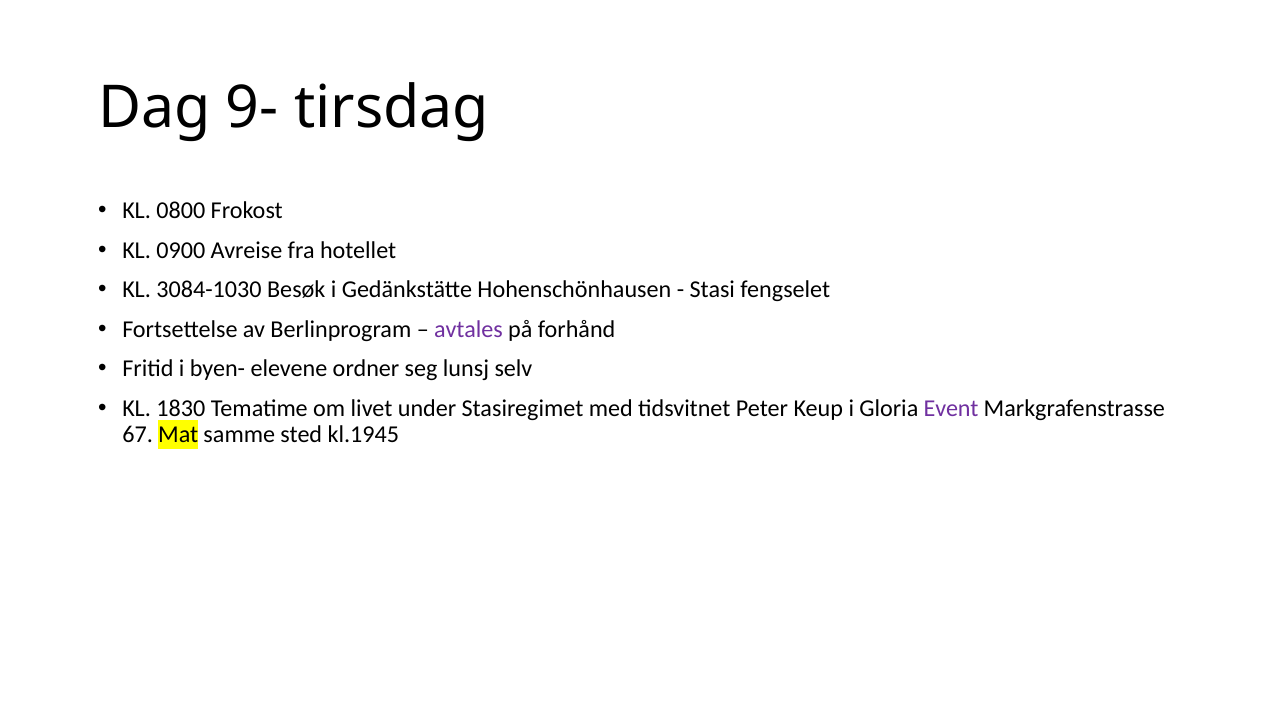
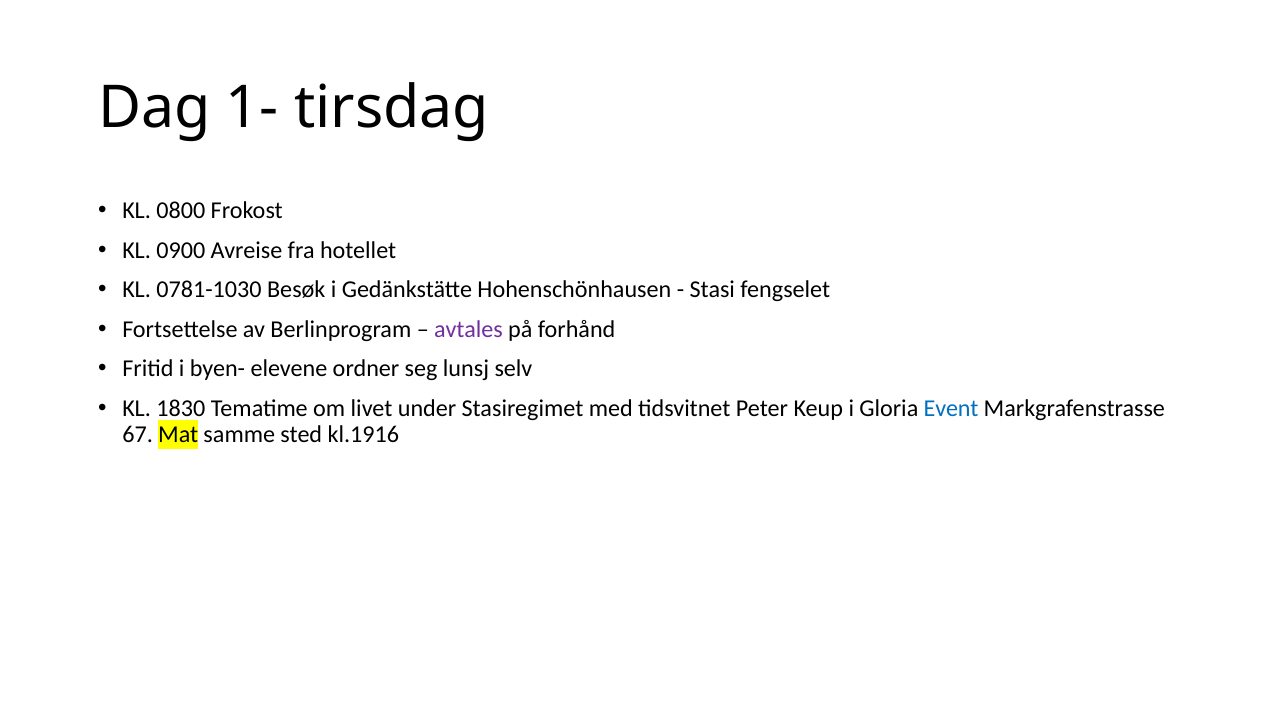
9-: 9- -> 1- (252, 108)
3084-1030: 3084-1030 -> 0781-1030 (209, 290)
Event colour: purple -> blue (951, 408)
kl.1945: kl.1945 -> kl.1916 (363, 434)
